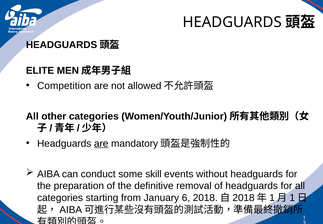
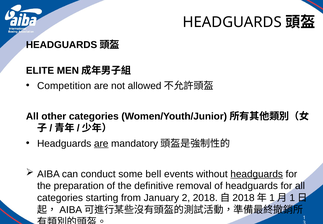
skill: skill -> bell (153, 174)
headguards underline: none -> present (257, 174)
6: 6 -> 2 (186, 198)
